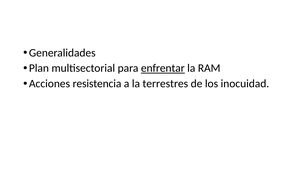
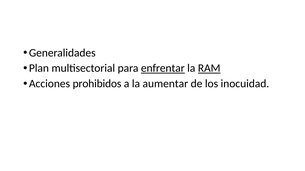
RAM underline: none -> present (209, 68)
resistencia: resistencia -> prohibidos (97, 84)
terrestres: terrestres -> aumentar (165, 84)
